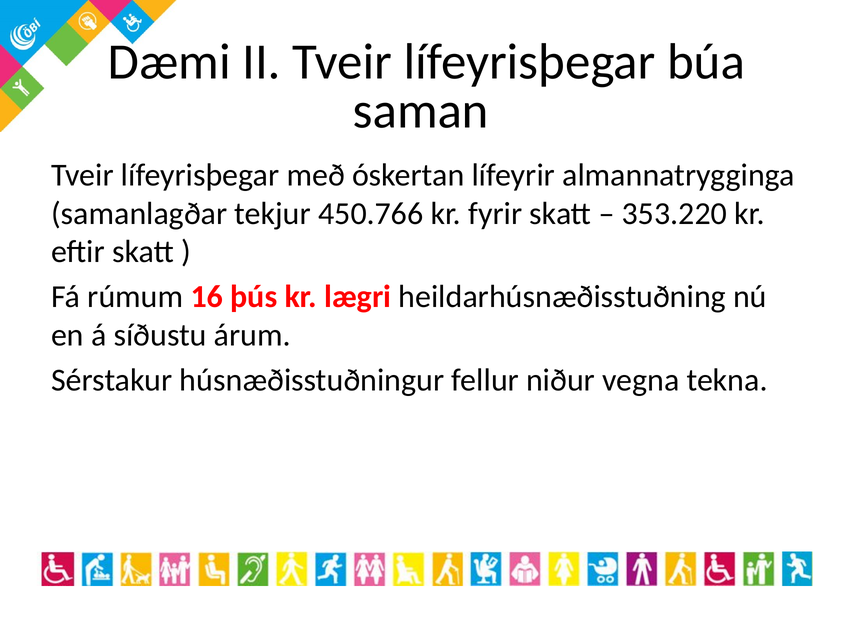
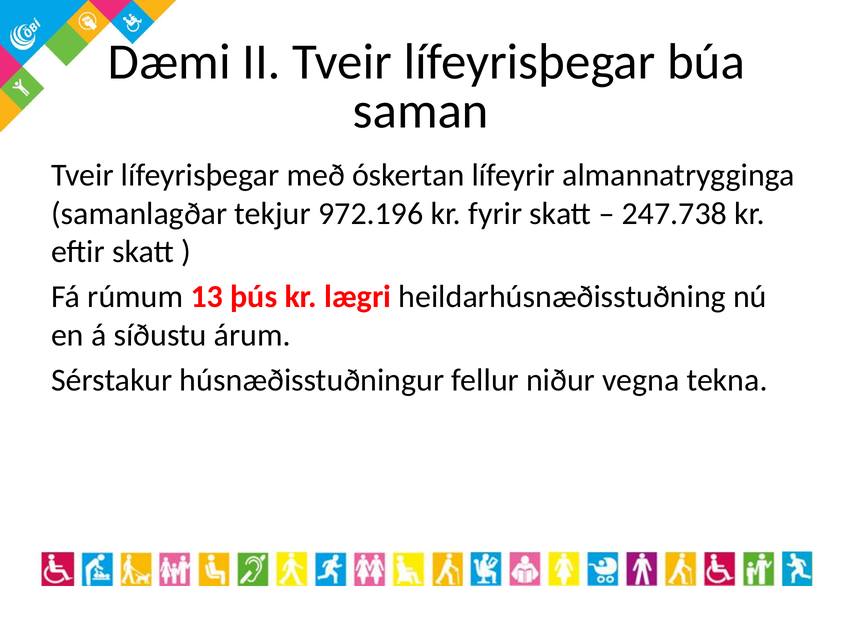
450.766: 450.766 -> 972.196 (371, 213)
353.220: 353.220 -> 247.738 (674, 213)
16: 16 -> 13 (207, 297)
